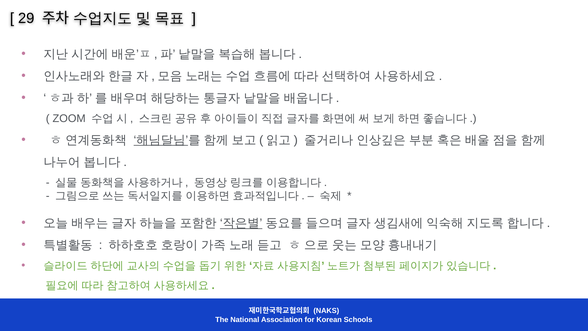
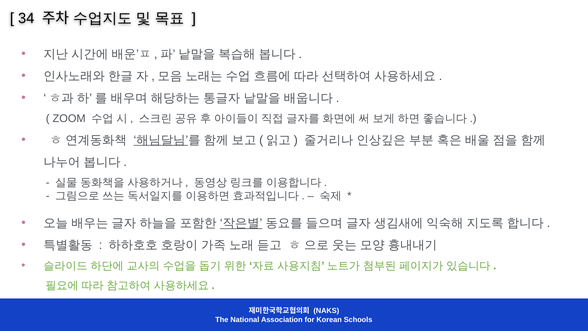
29: 29 -> 34 (26, 18)
